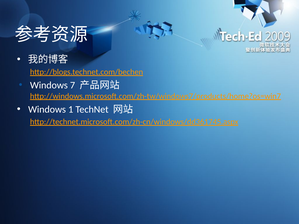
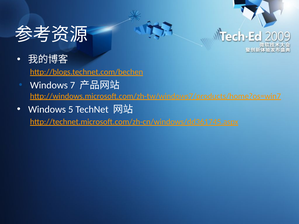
1: 1 -> 5 (71, 109)
